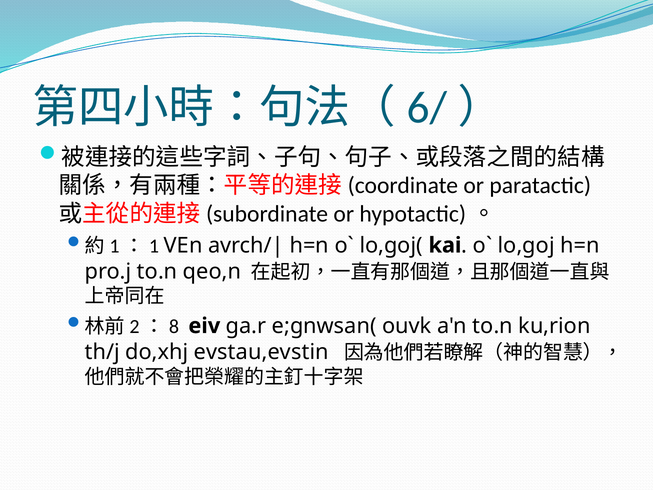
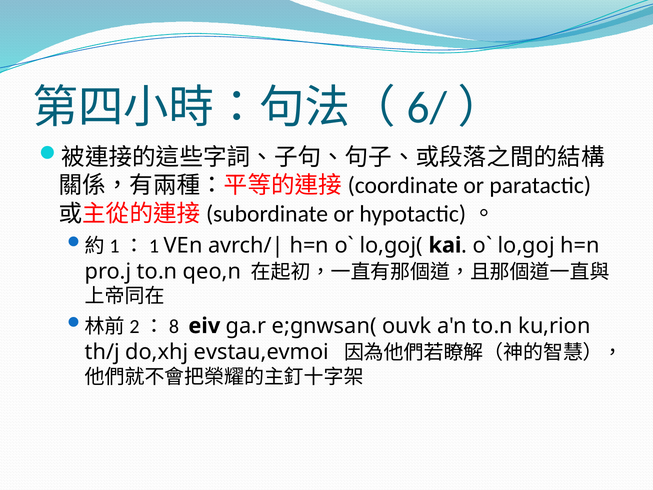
evstau,evstin: evstau,evstin -> evstau,evmoi (261, 352)
